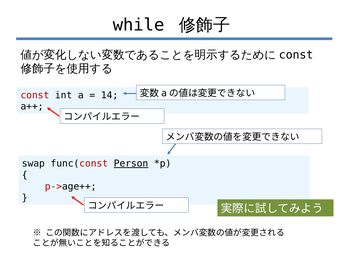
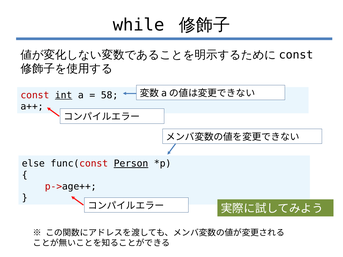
int underline: none -> present (64, 95)
14: 14 -> 58 (110, 95)
swap: swap -> else (33, 164)
